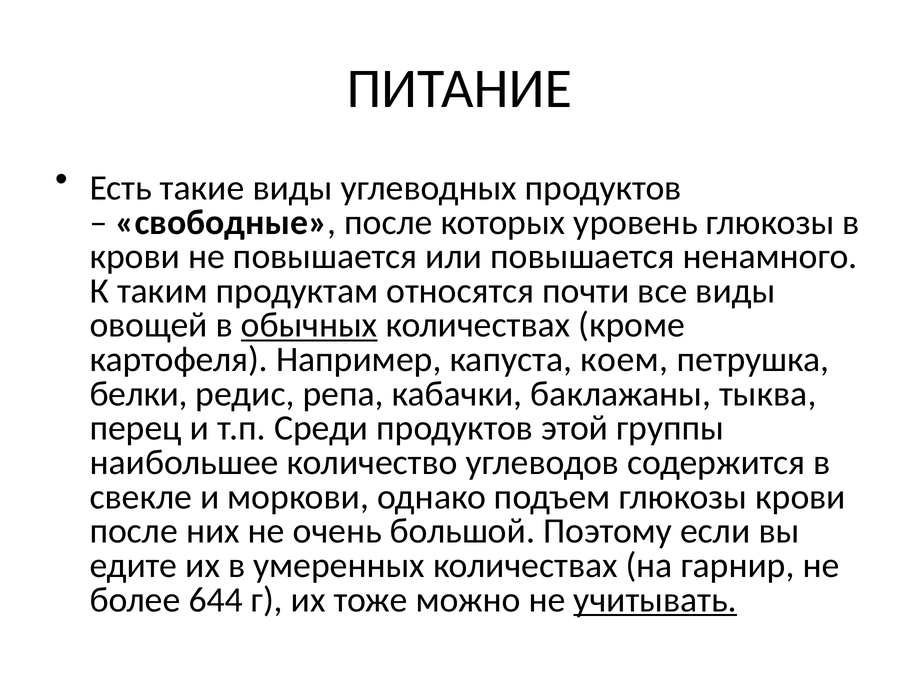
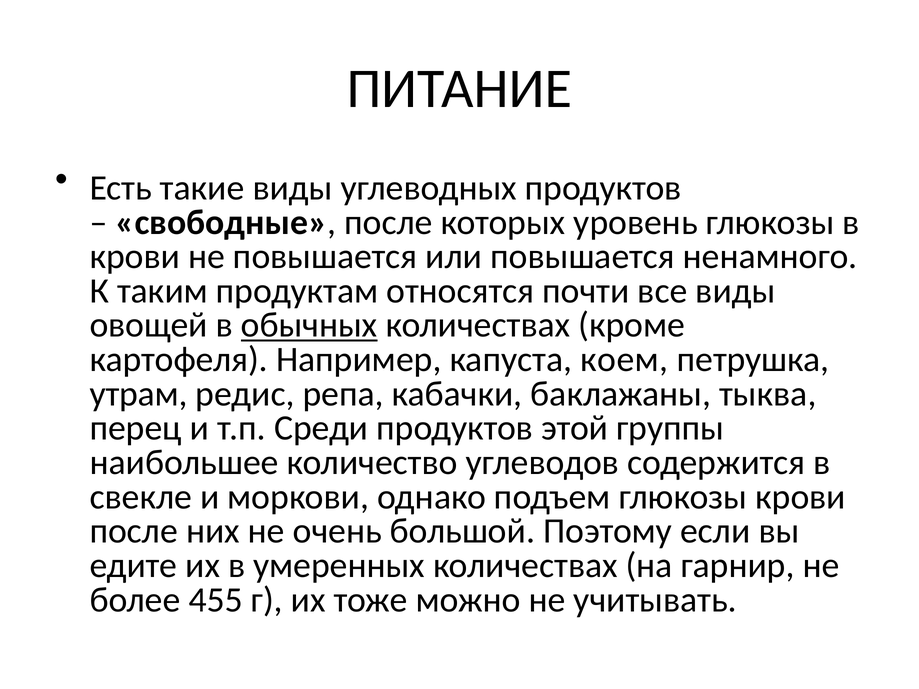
белки: белки -> утрам (139, 394)
644: 644 -> 455 (216, 600)
учитывать underline: present -> none (655, 600)
